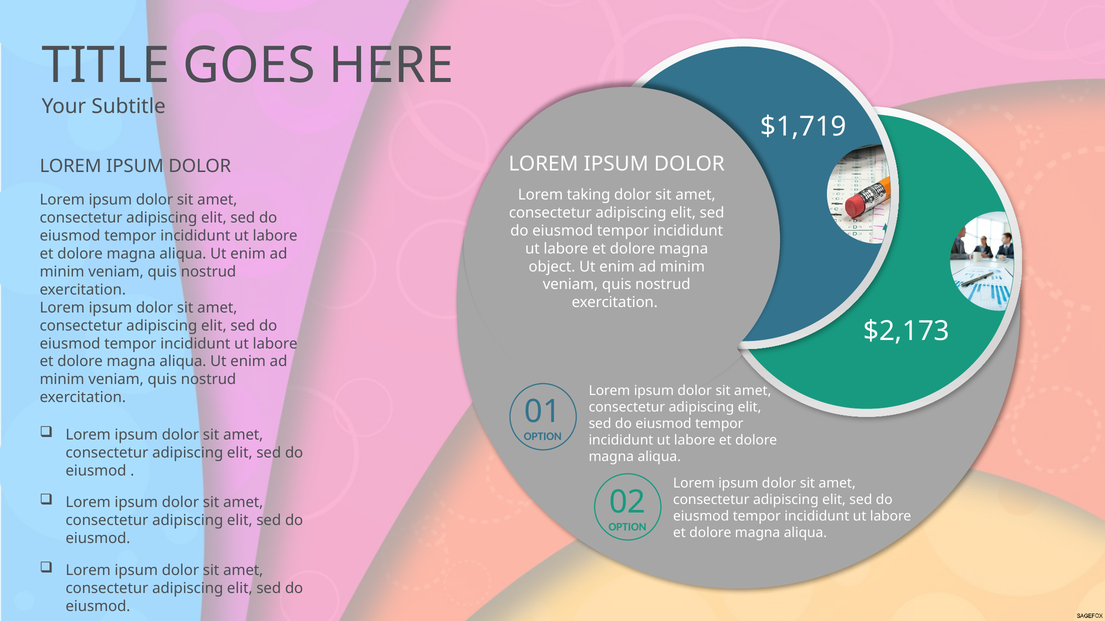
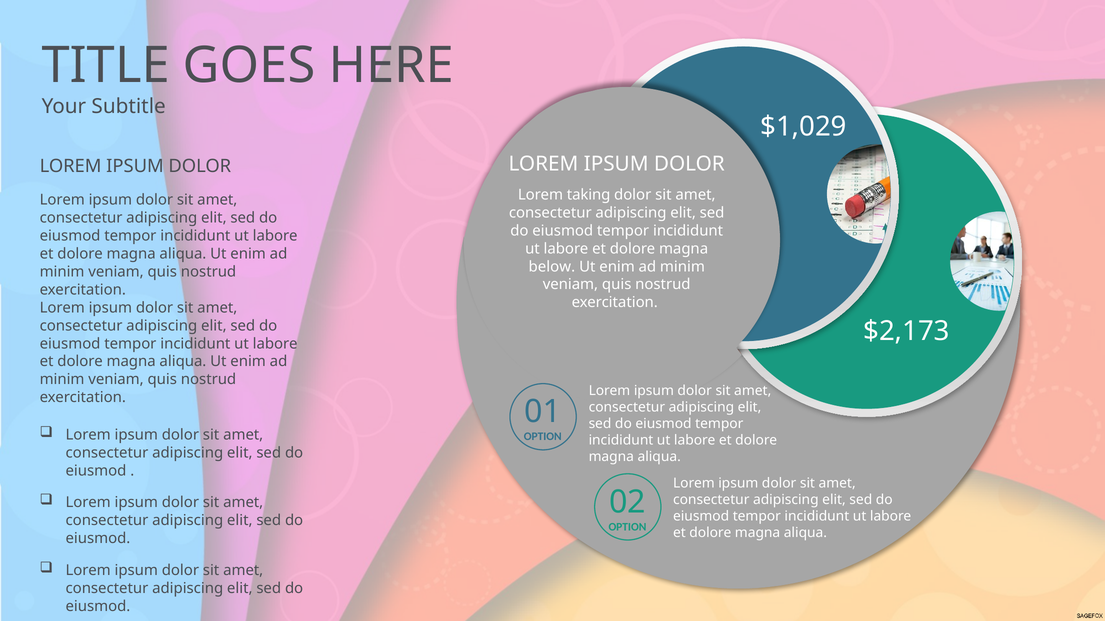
$1,719: $1,719 -> $1,029 (803, 127)
object: object -> below (552, 267)
